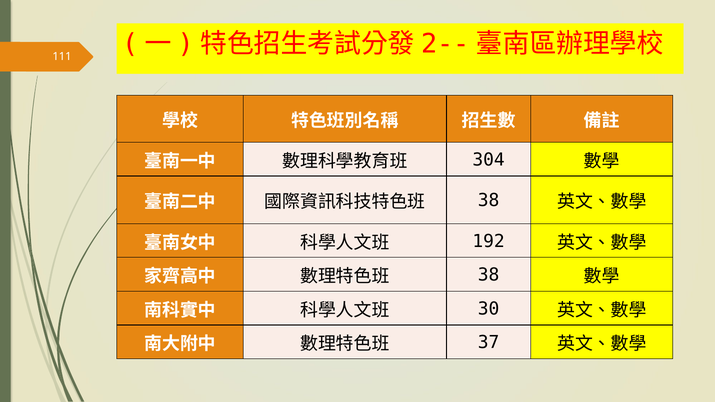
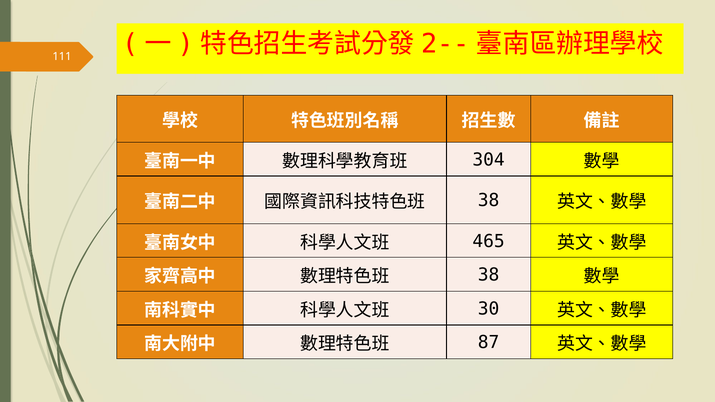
192: 192 -> 465 (489, 241)
37: 37 -> 87 (489, 343)
